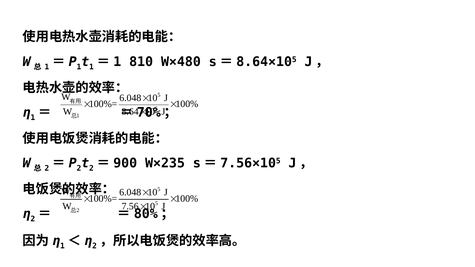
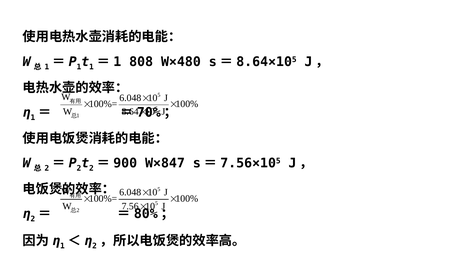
810: 810 -> 808 (141, 62)
W×235: W×235 -> W×847 (165, 163)
